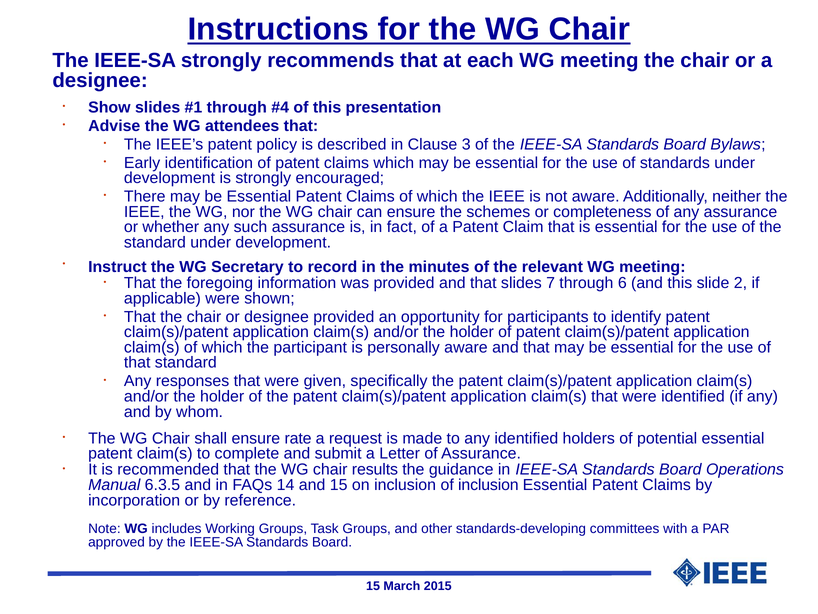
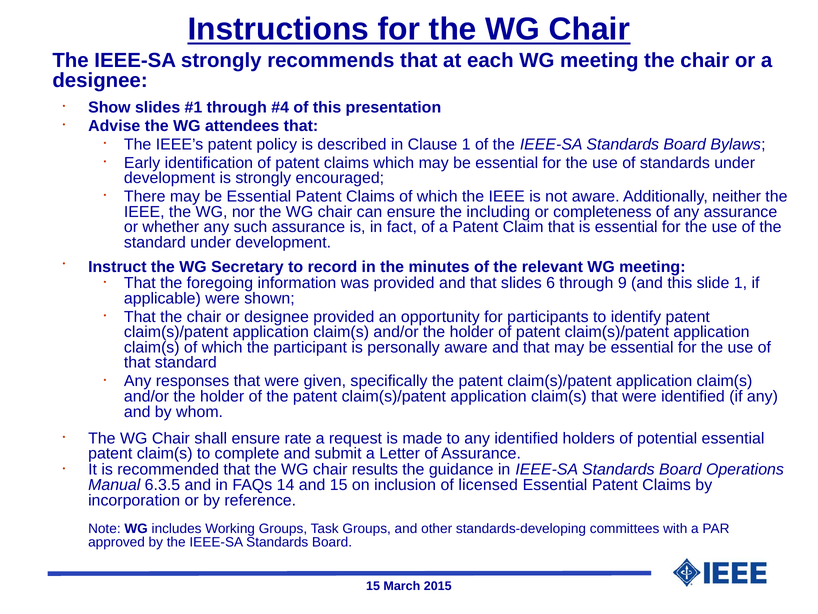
Clause 3: 3 -> 1 (466, 144)
schemes: schemes -> including (498, 212)
7: 7 -> 6 (551, 283)
6: 6 -> 9 (622, 283)
slide 2: 2 -> 1 (740, 283)
of inclusion: inclusion -> licensed (488, 485)
